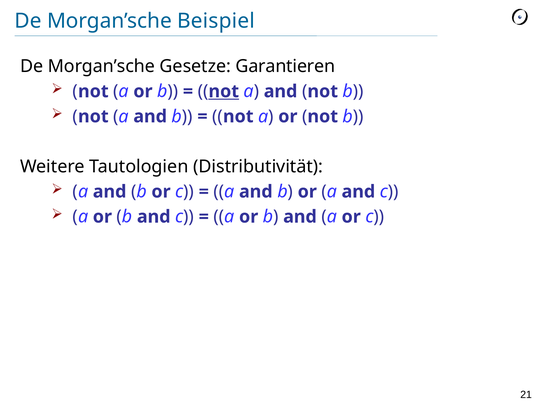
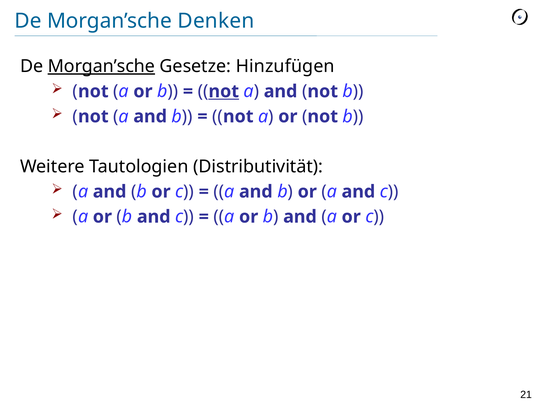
Beispiel: Beispiel -> Denken (216, 21)
Morgan’sche underline: none -> present (101, 66)
Garantieren: Garantieren -> Hinzufügen (285, 66)
